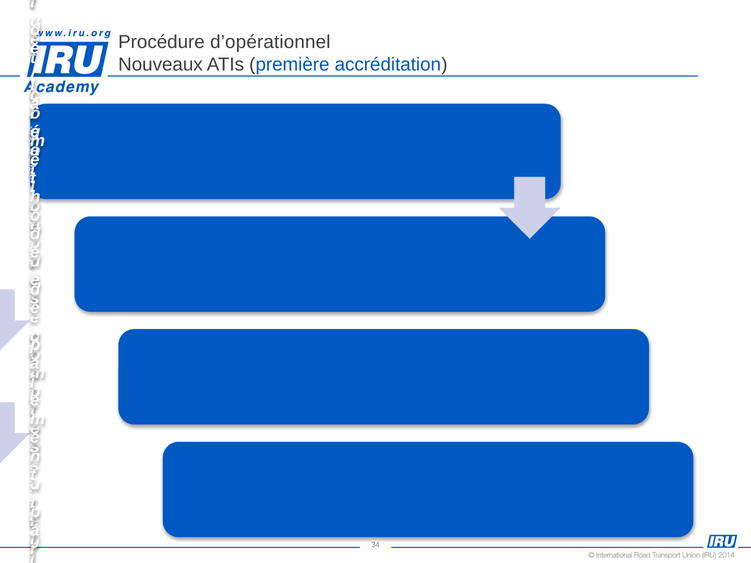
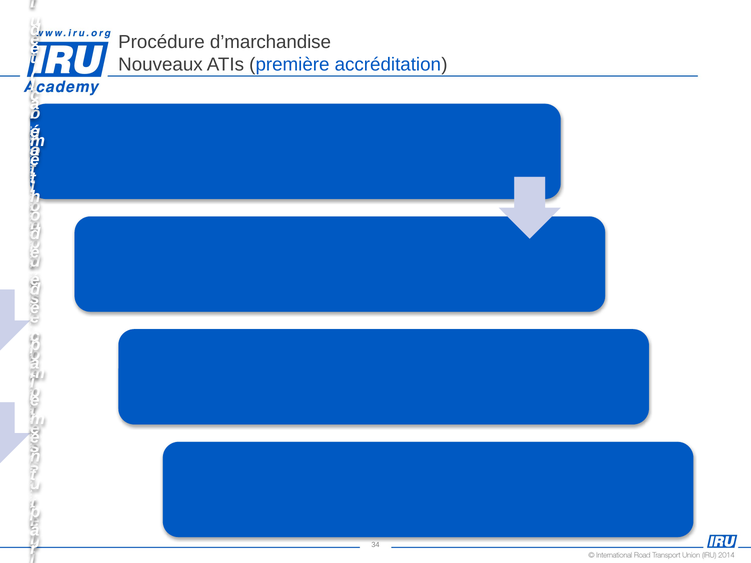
d’opérationnel: d’opérationnel -> d’marchandise (270, 42)
